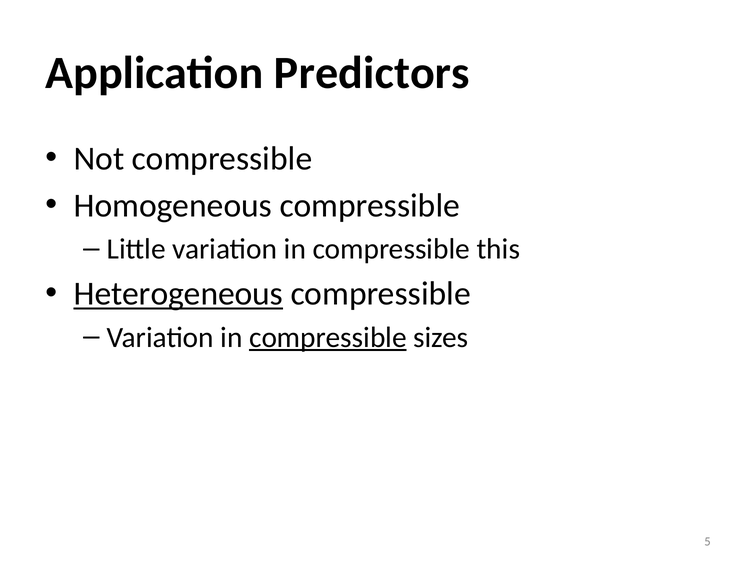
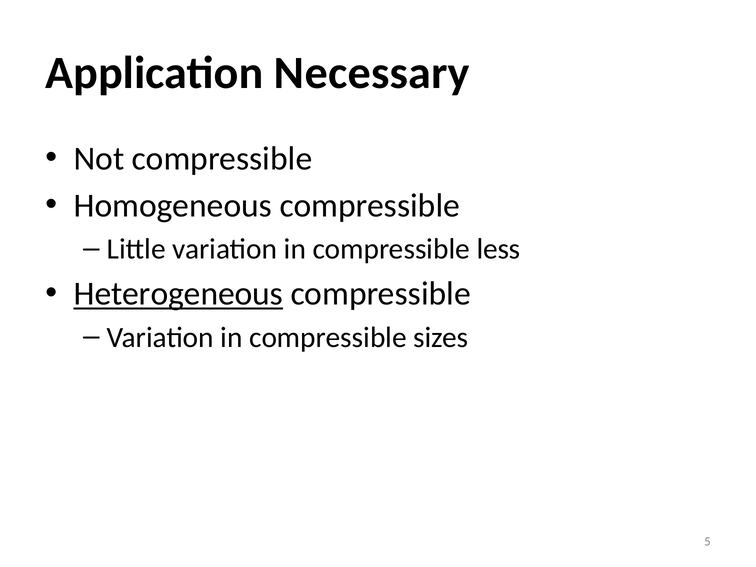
Predictors: Predictors -> Necessary (372, 73)
this: this -> less (499, 249)
compressible underline: present -> none (328, 337)
